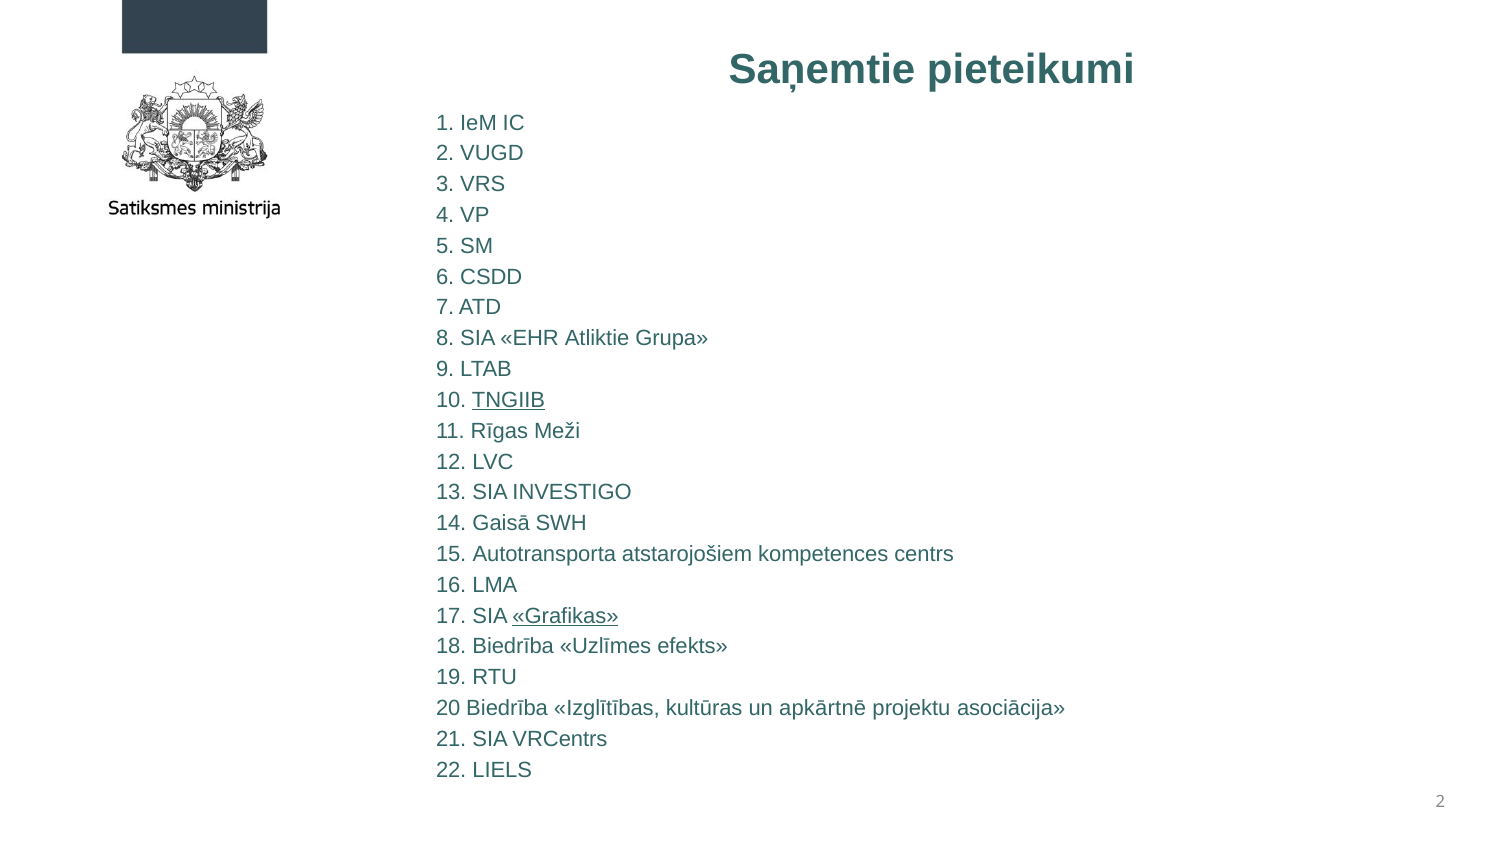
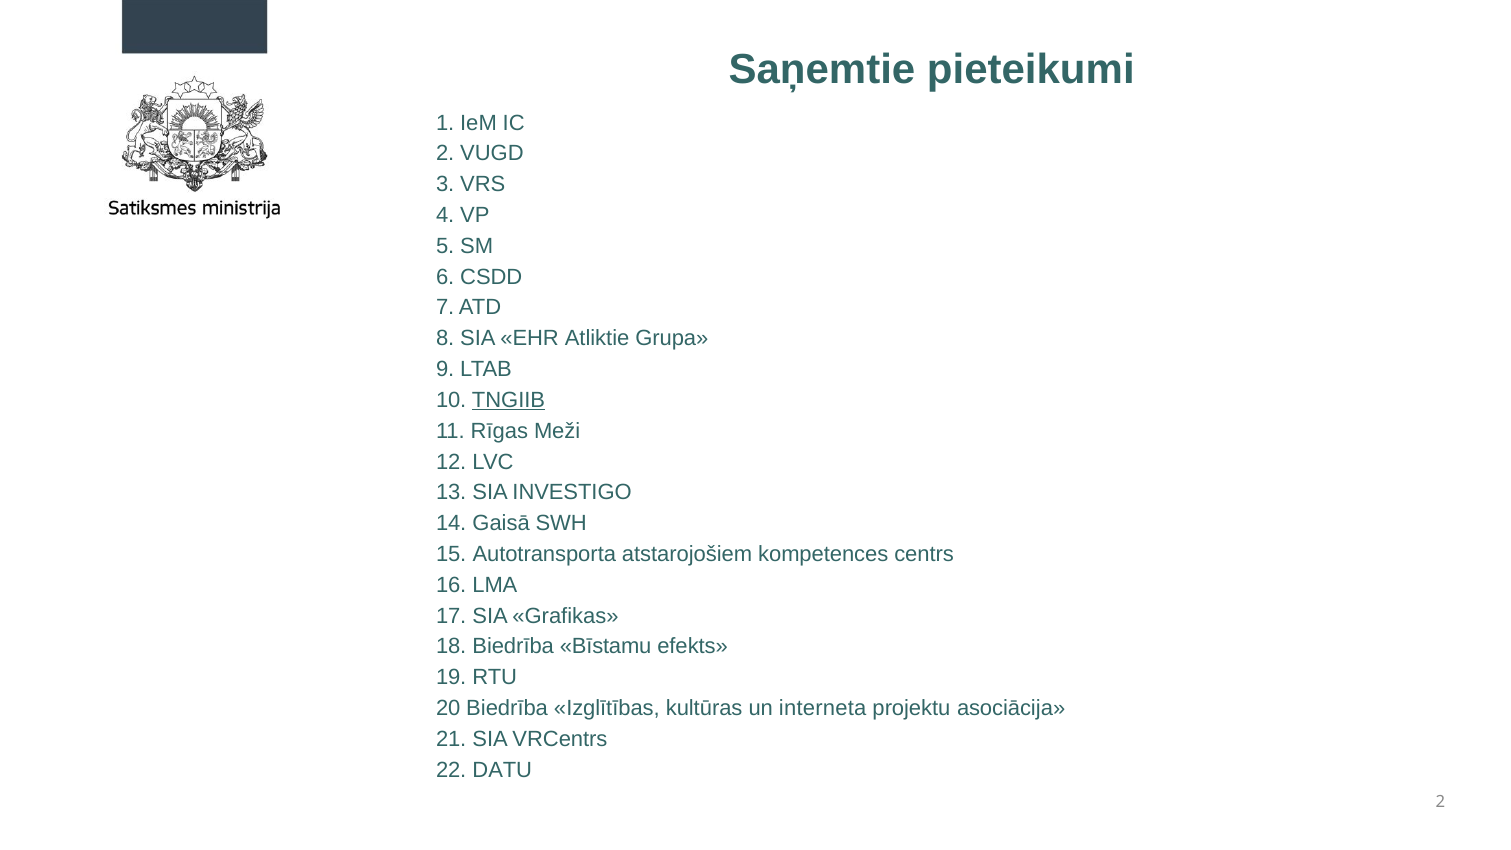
Grafikas underline: present -> none (565, 616)
Uzlīmes: Uzlīmes -> Bīstamu (606, 647)
apkārtnē: apkārtnē -> interneta (823, 708)
LIELS: LIELS -> DATU (502, 770)
